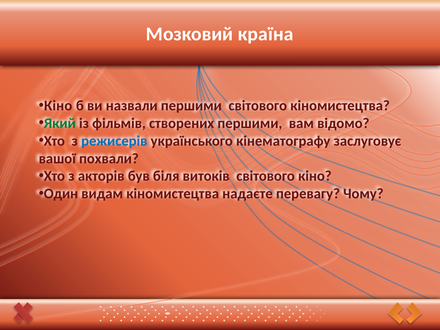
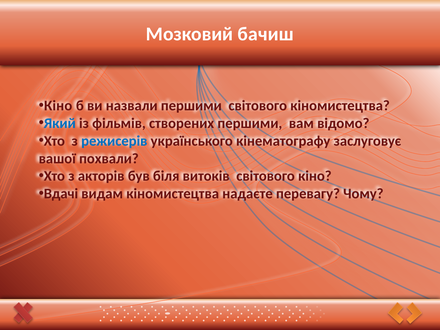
країна: країна -> бачиш (266, 34)
Який colour: green -> blue (60, 123)
Один: Один -> Вдачі (61, 194)
